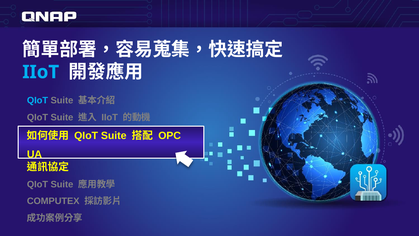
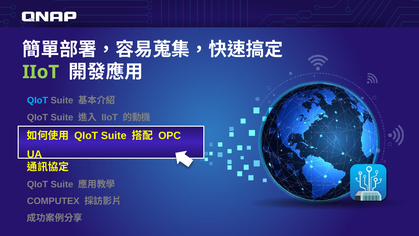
IIoT colour: light blue -> light green (41, 72)
